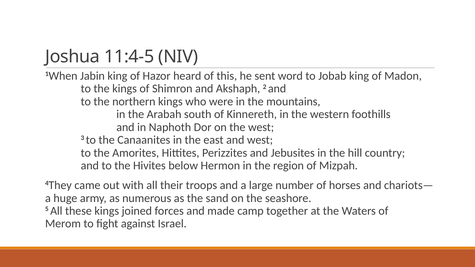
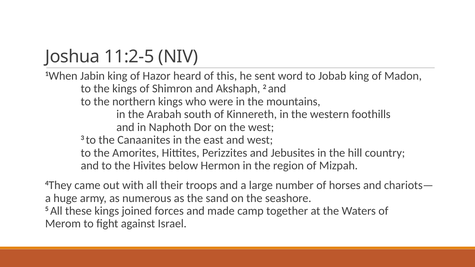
11:4-5: 11:4-5 -> 11:2-5 (129, 57)
